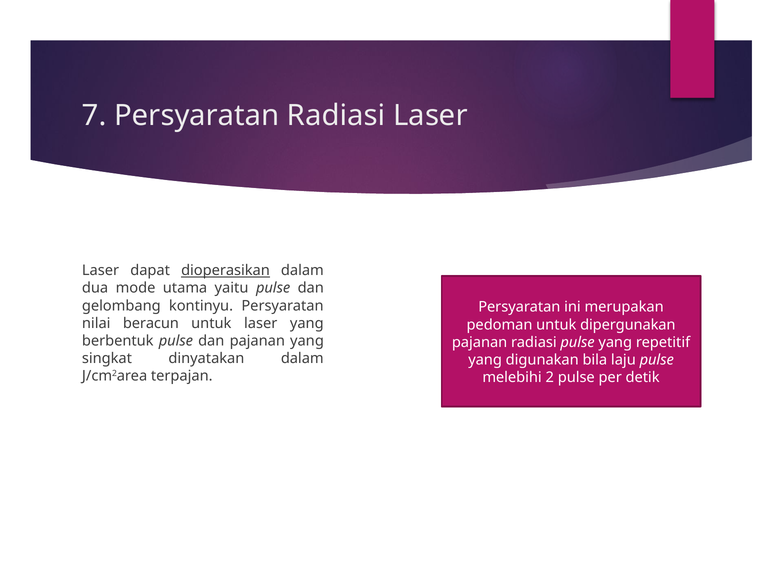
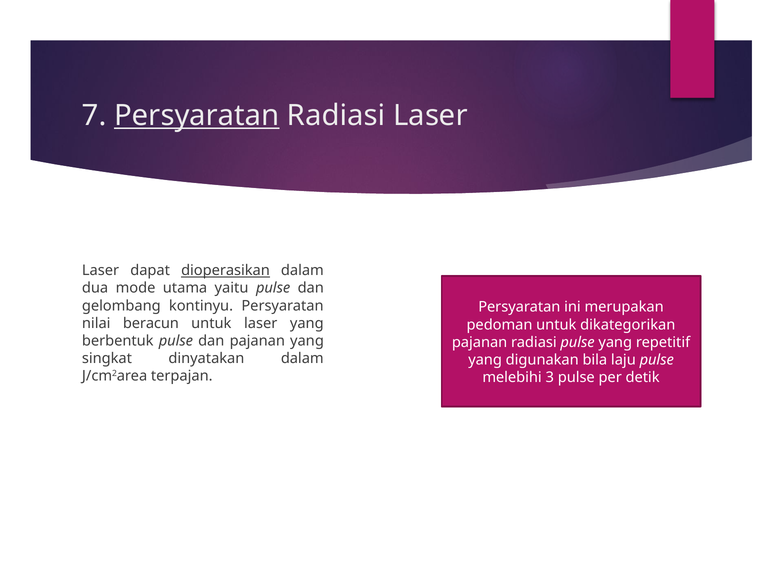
Persyaratan underline: none -> present (197, 116)
dipergunakan: dipergunakan -> dikategorikan (628, 325)
2: 2 -> 3 (550, 378)
